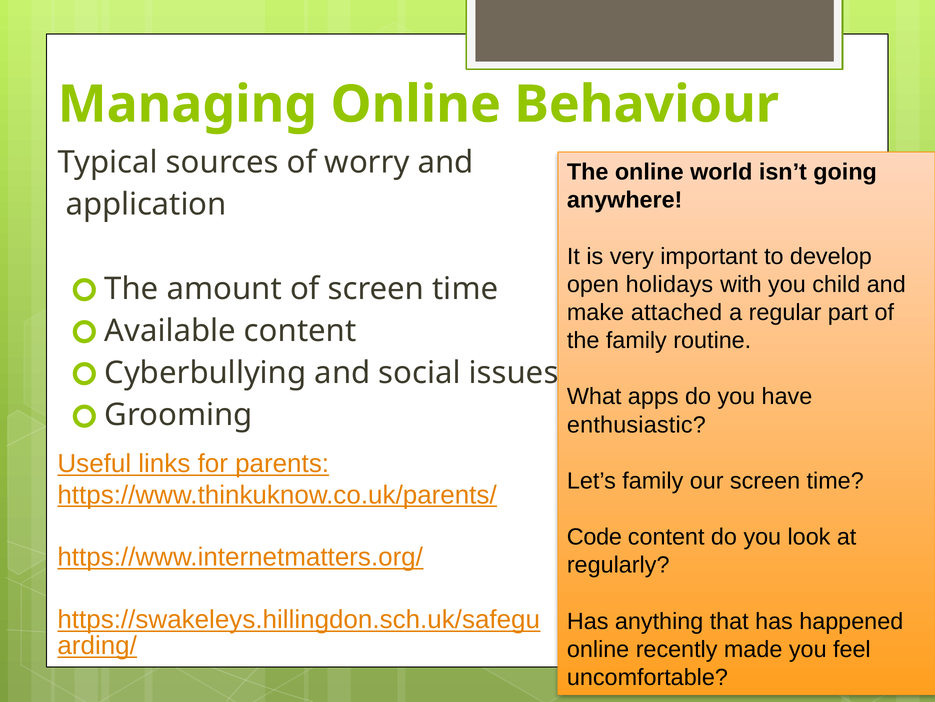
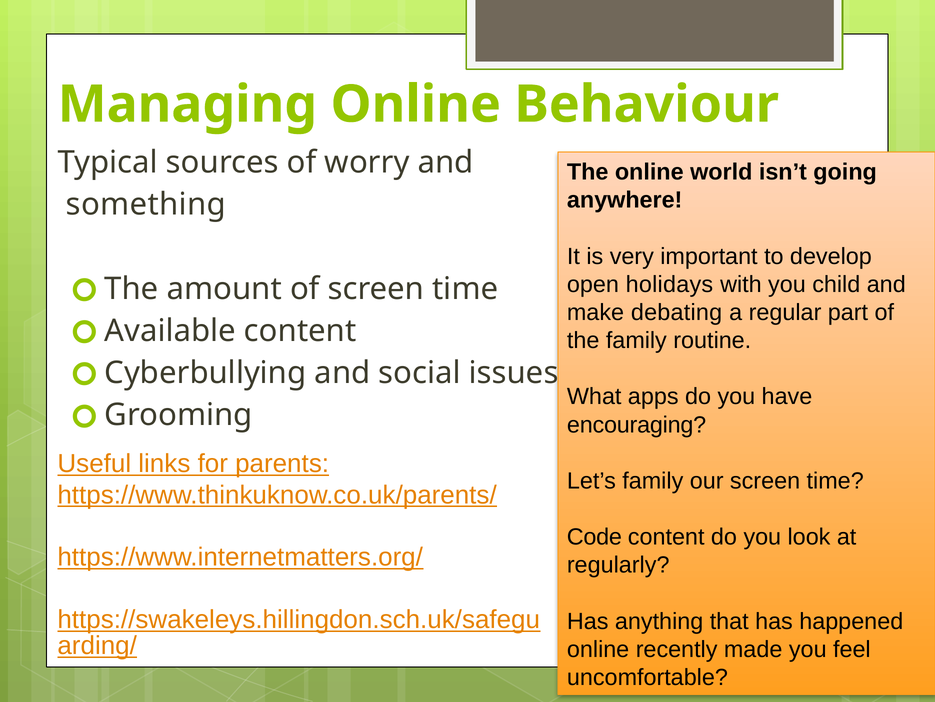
application: application -> something (146, 204)
attached: attached -> debating (677, 312)
enthusiastic: enthusiastic -> encouraging (637, 424)
